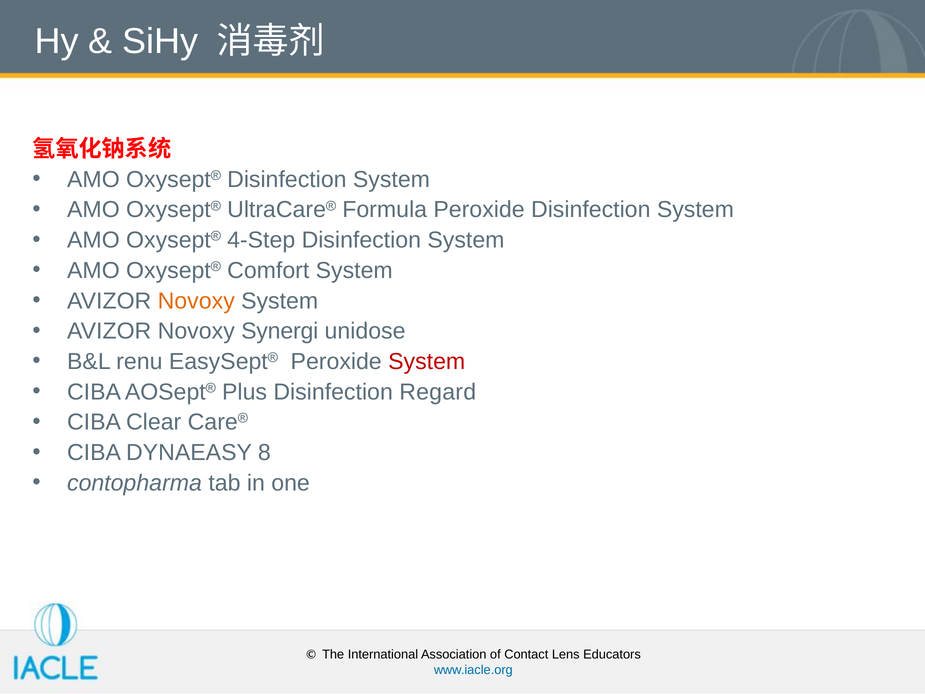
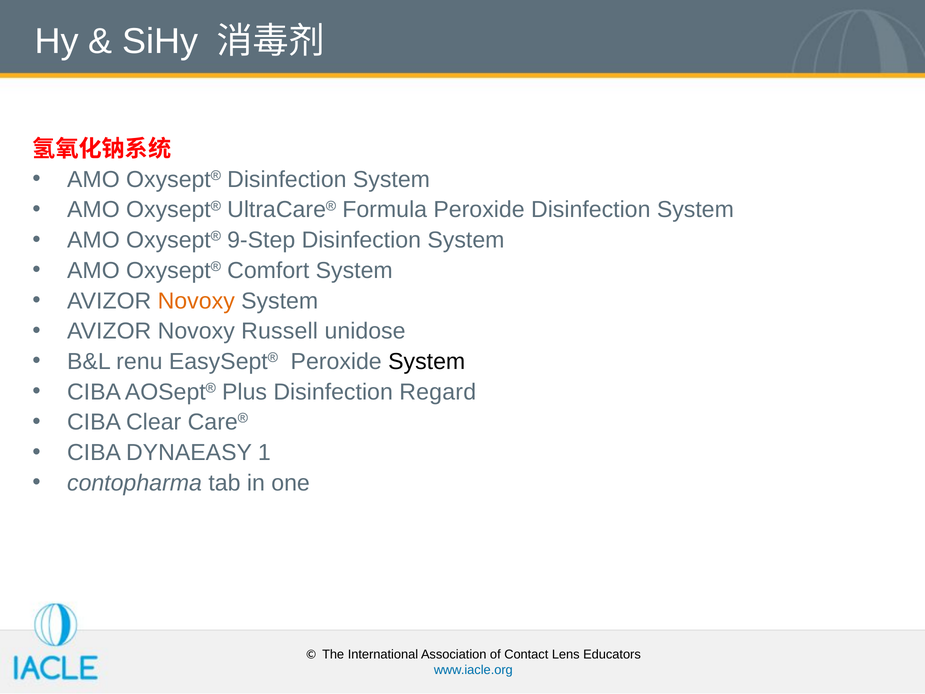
4-Step: 4-Step -> 9-Step (261, 240)
Synergi: Synergi -> Russell (280, 331)
System colour: red -> black (427, 361)
8: 8 -> 1 (264, 452)
